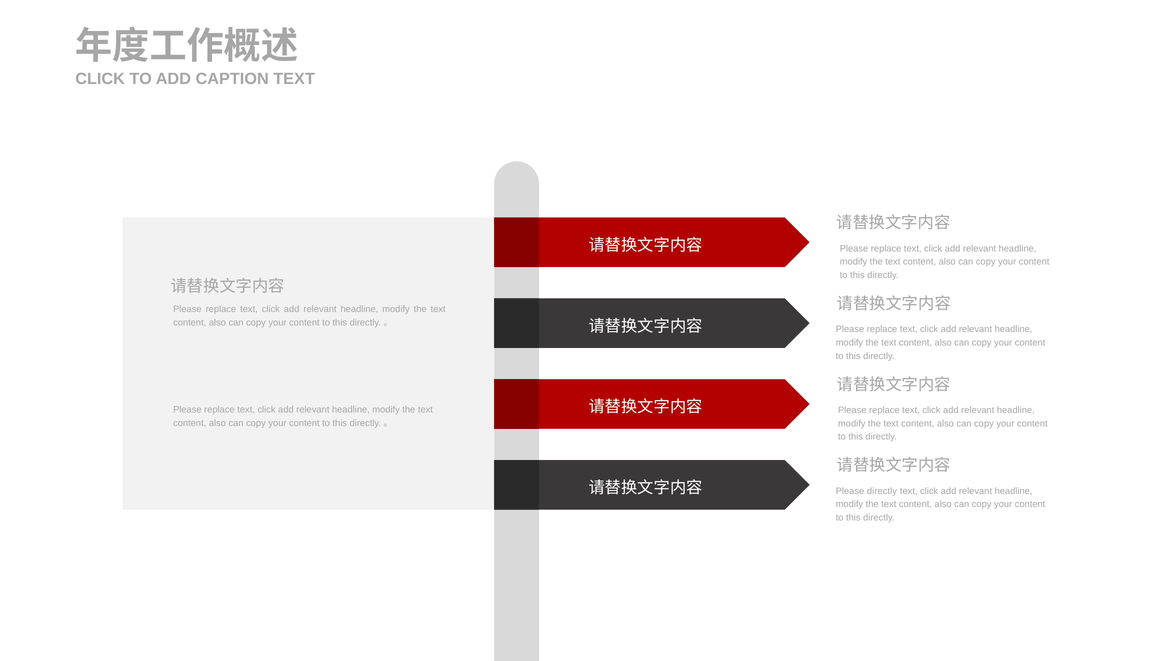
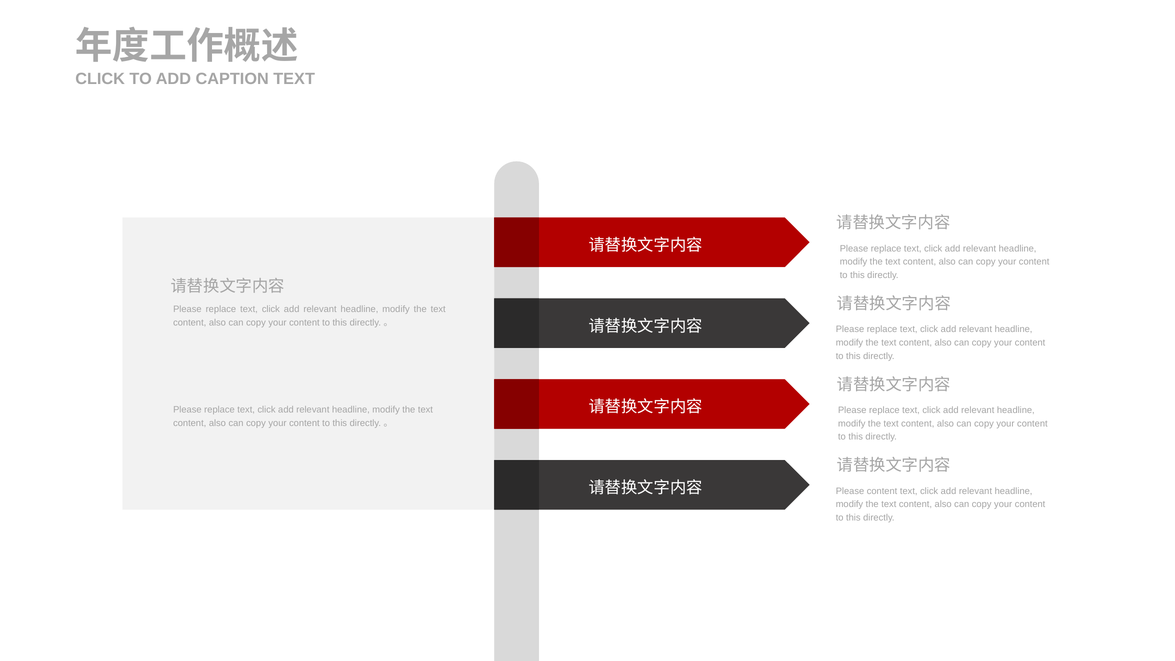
Please directly: directly -> content (882, 491)
